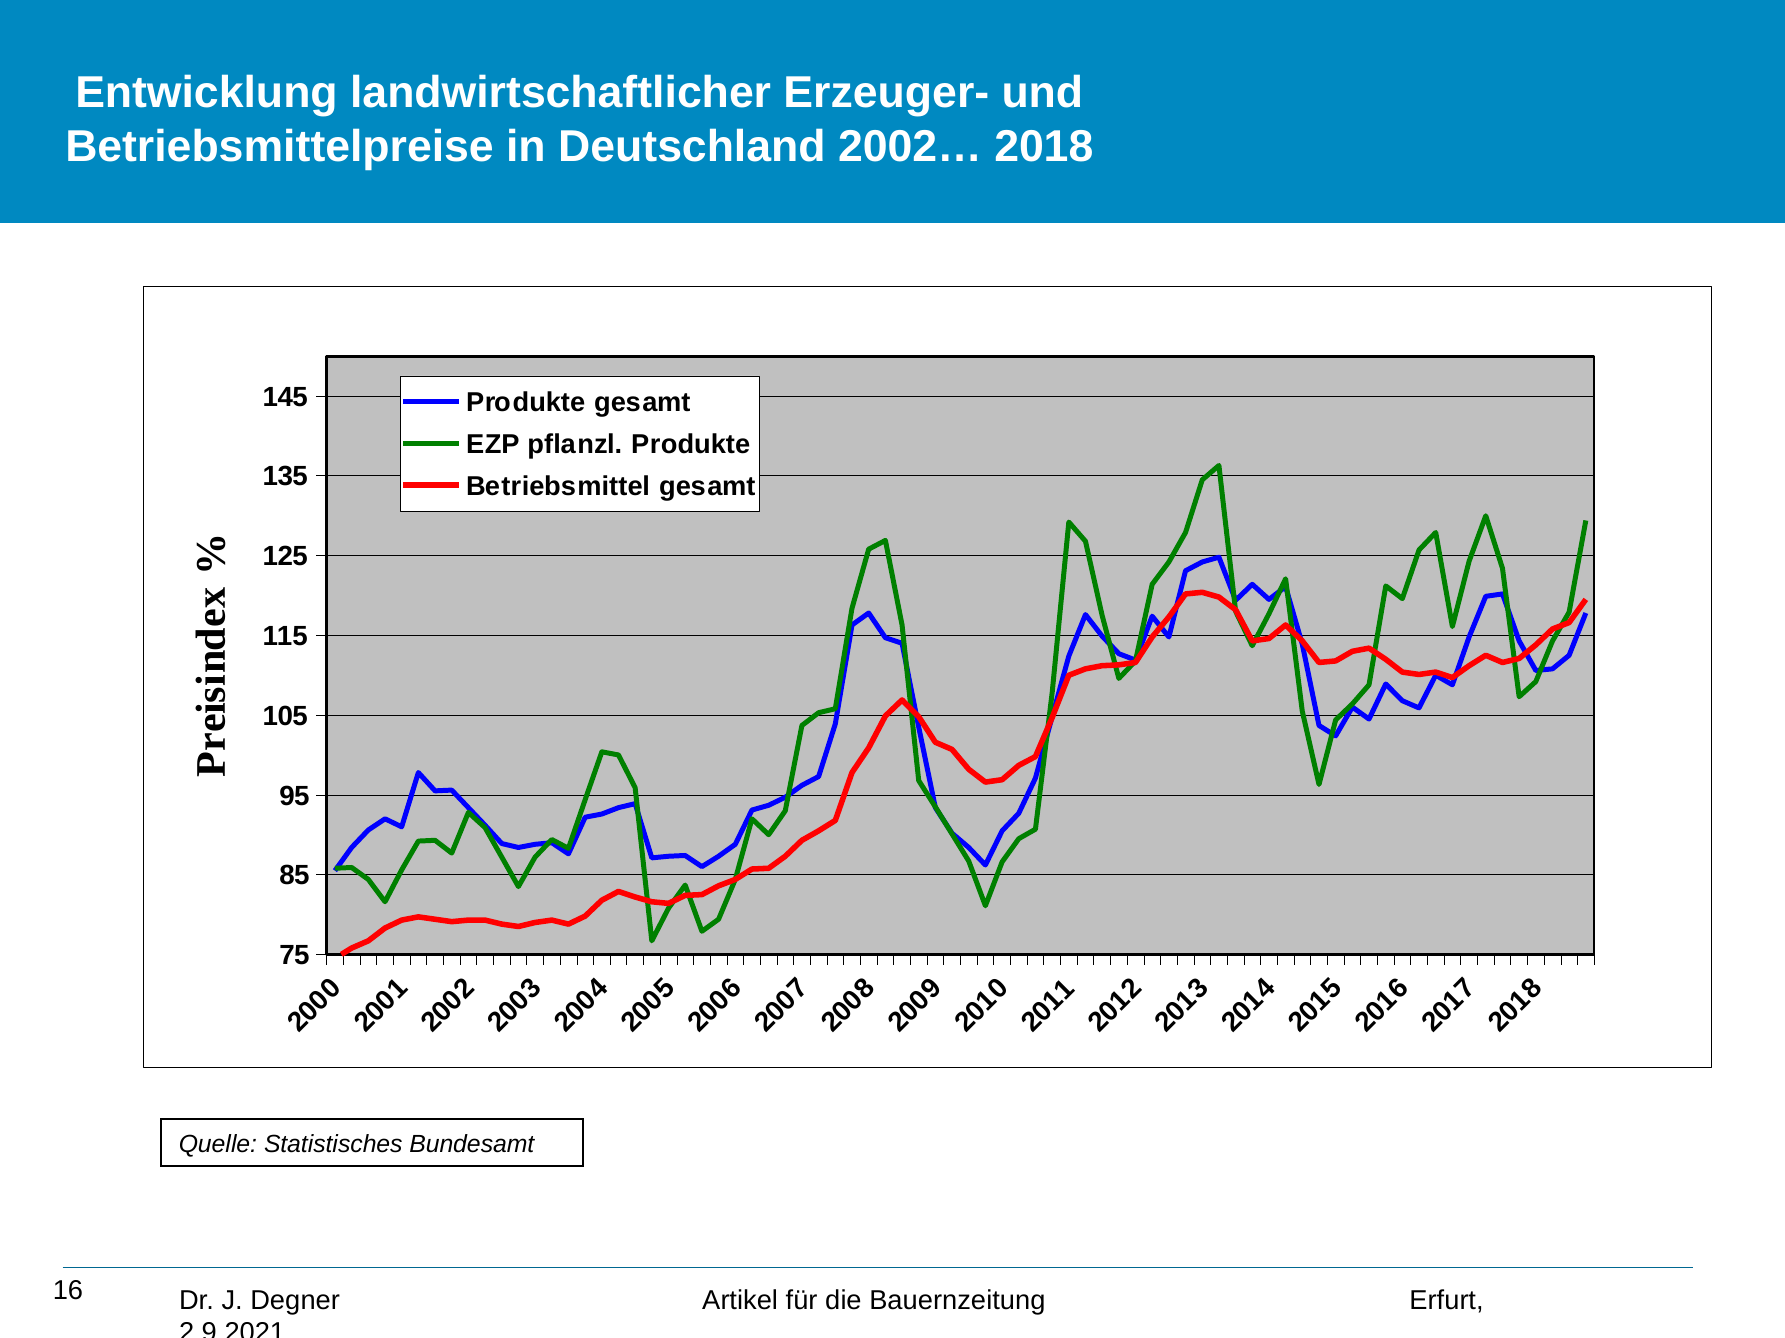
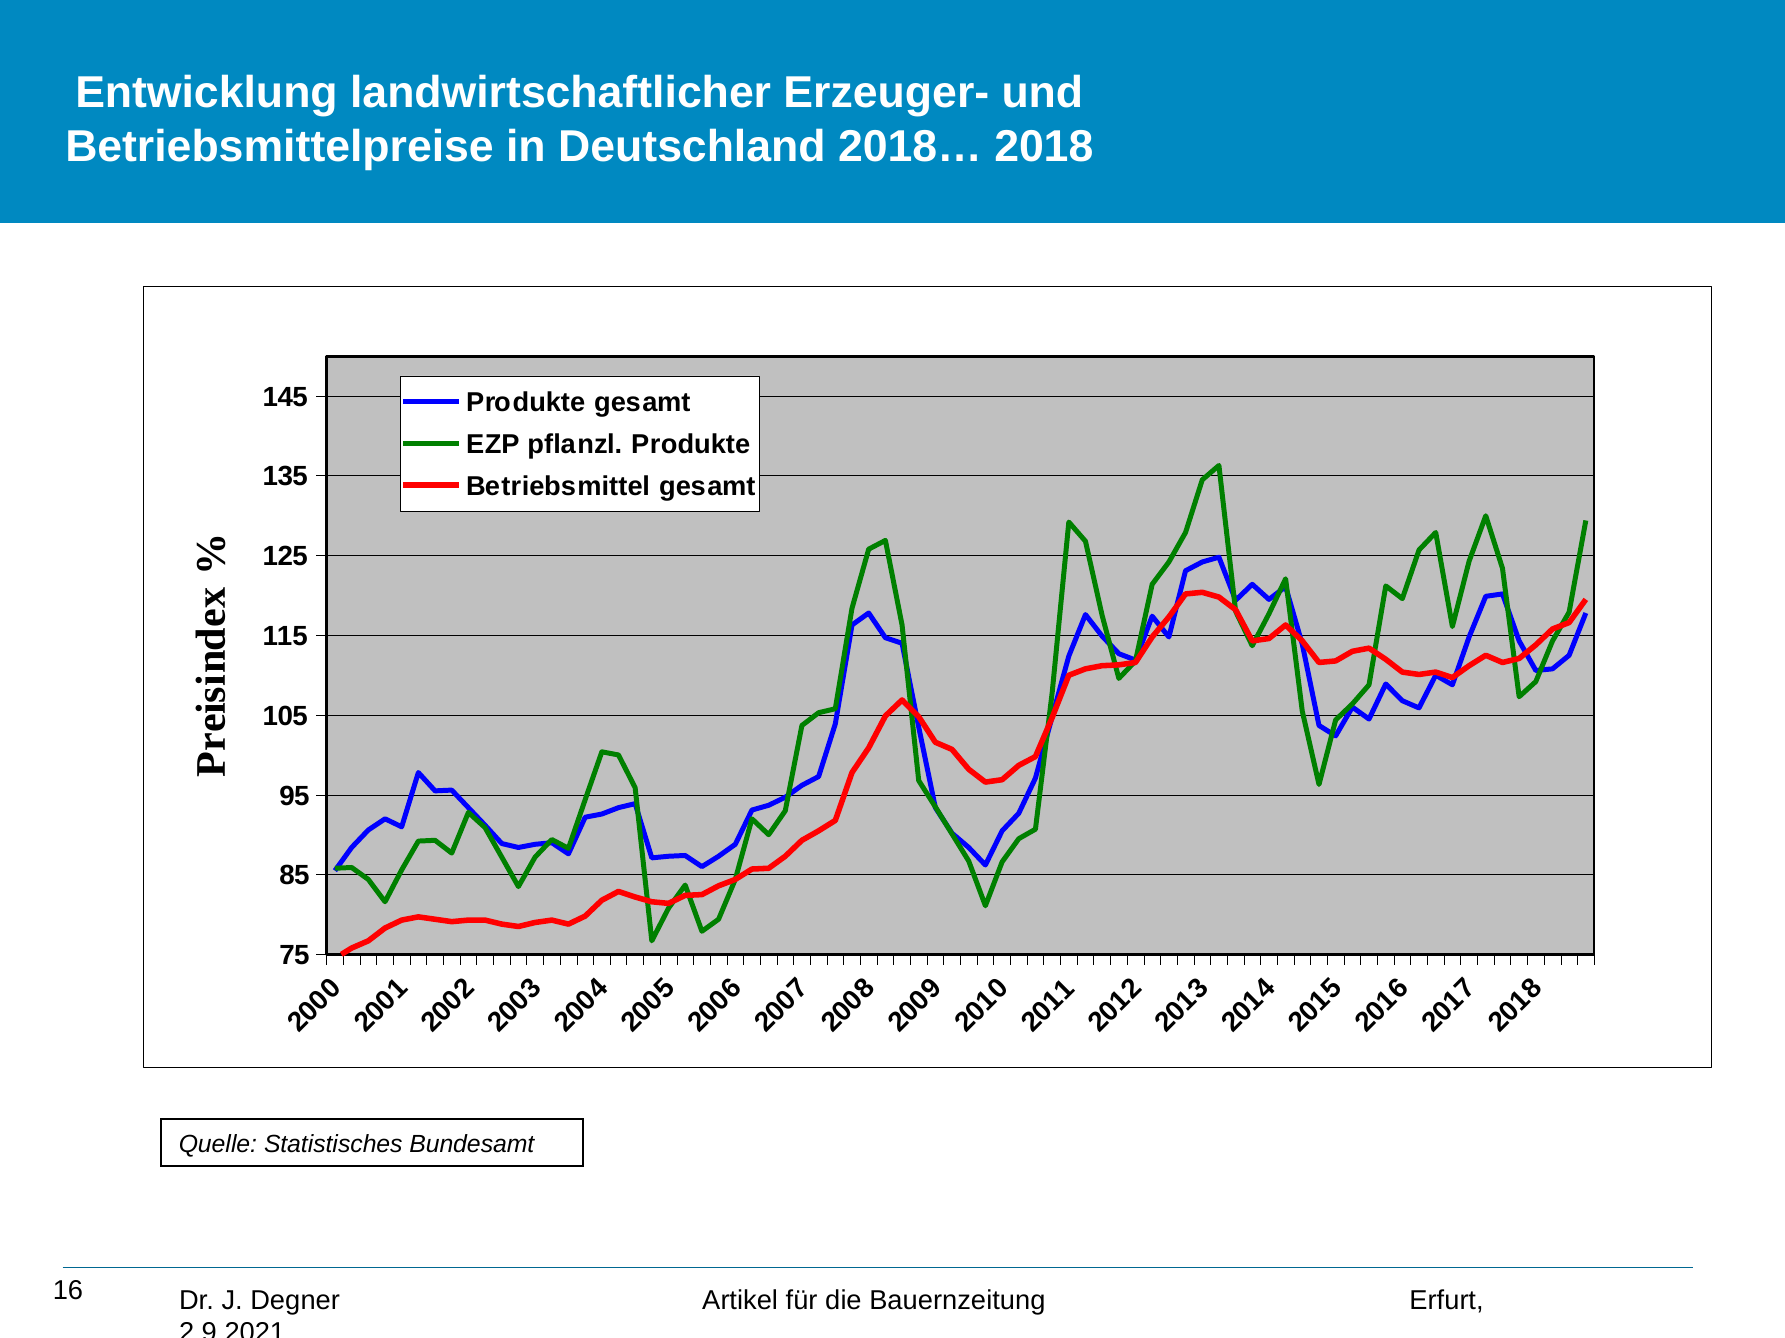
2002…: 2002… -> 2018… (910, 147)
